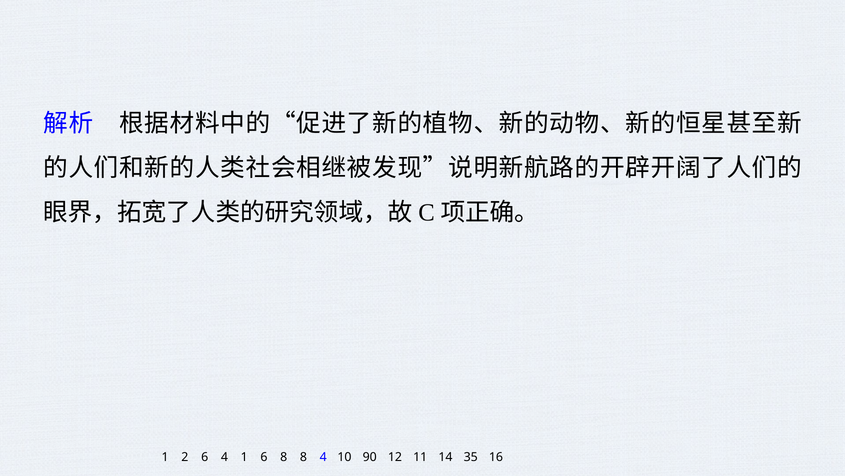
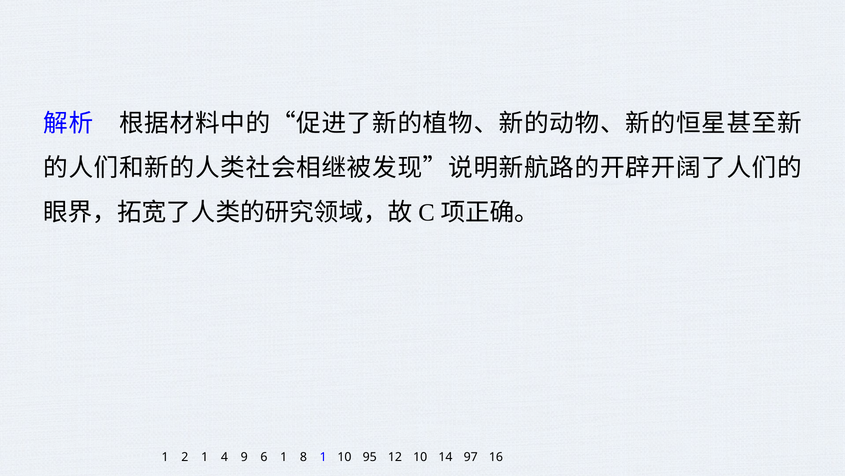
2 6: 6 -> 1 (205, 457)
4 1: 1 -> 9 (244, 457)
6 8: 8 -> 1 (284, 457)
8 4: 4 -> 1 (323, 457)
90: 90 -> 95 (370, 457)
12 11: 11 -> 10 (420, 457)
35: 35 -> 97 (471, 457)
